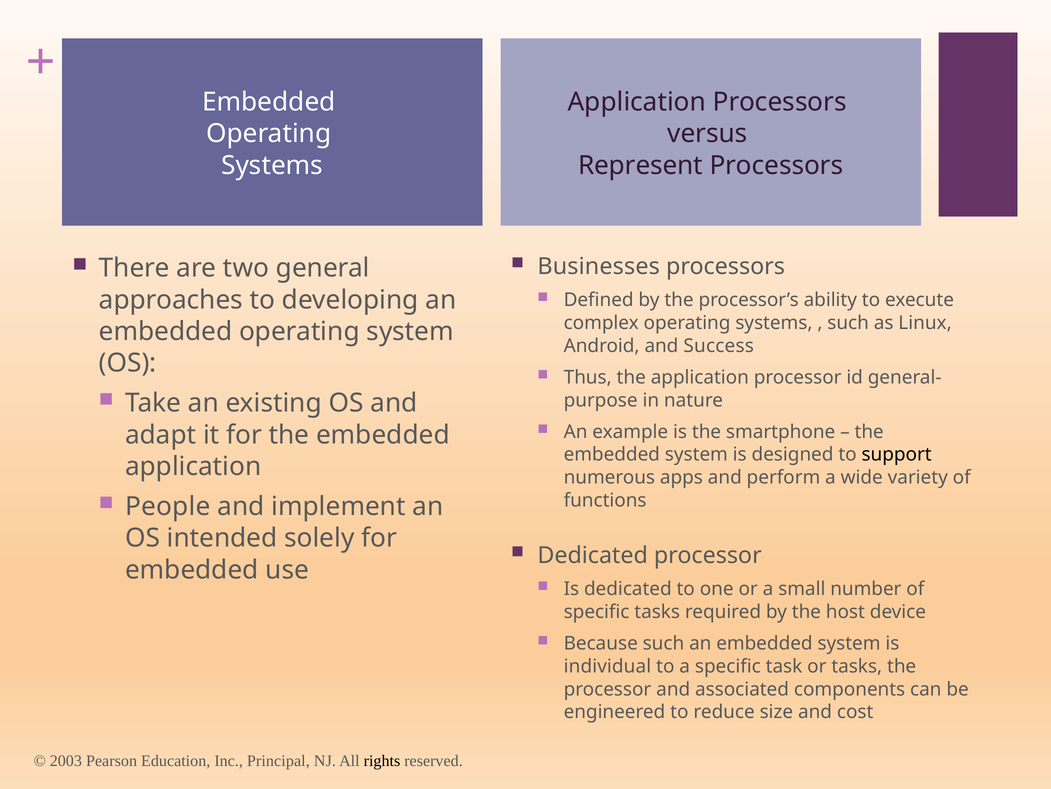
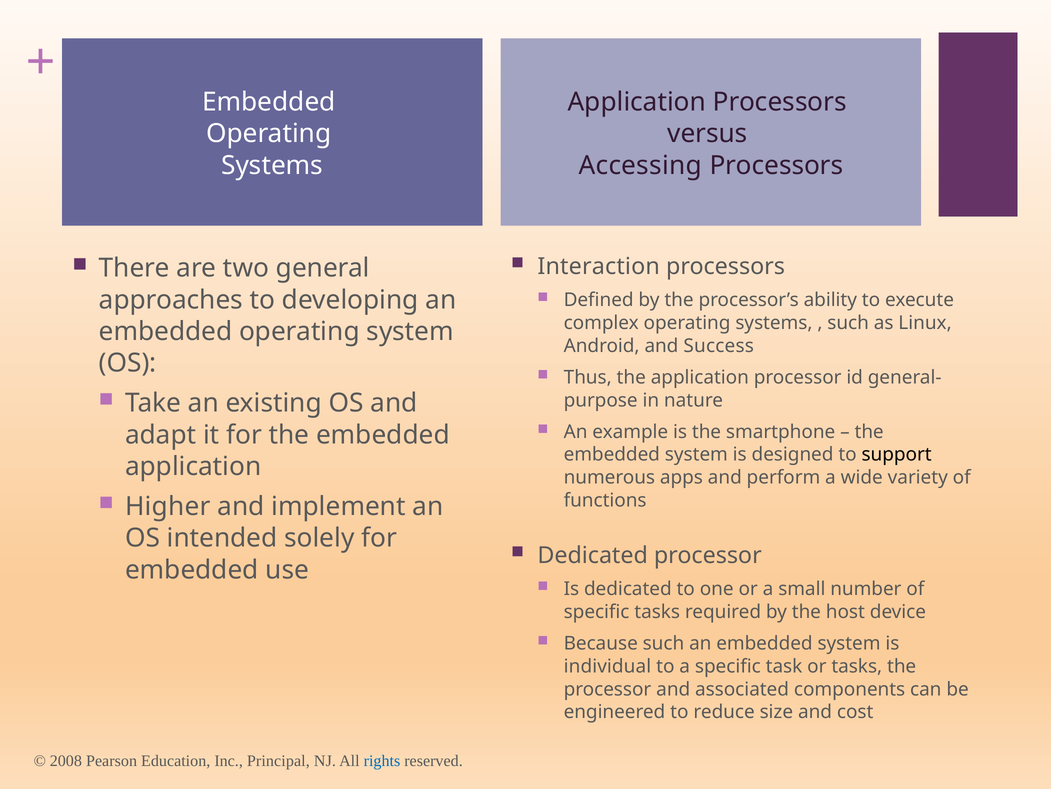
Represent: Represent -> Accessing (640, 165)
Businesses: Businesses -> Interaction (599, 266)
People: People -> Higher (168, 506)
2003: 2003 -> 2008 (66, 760)
rights colour: black -> blue (382, 760)
